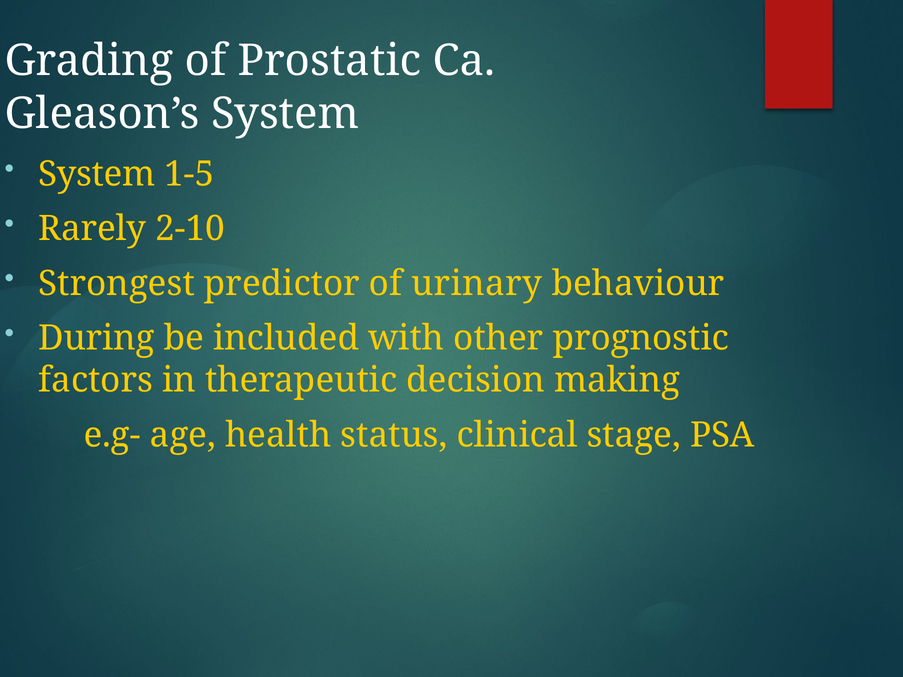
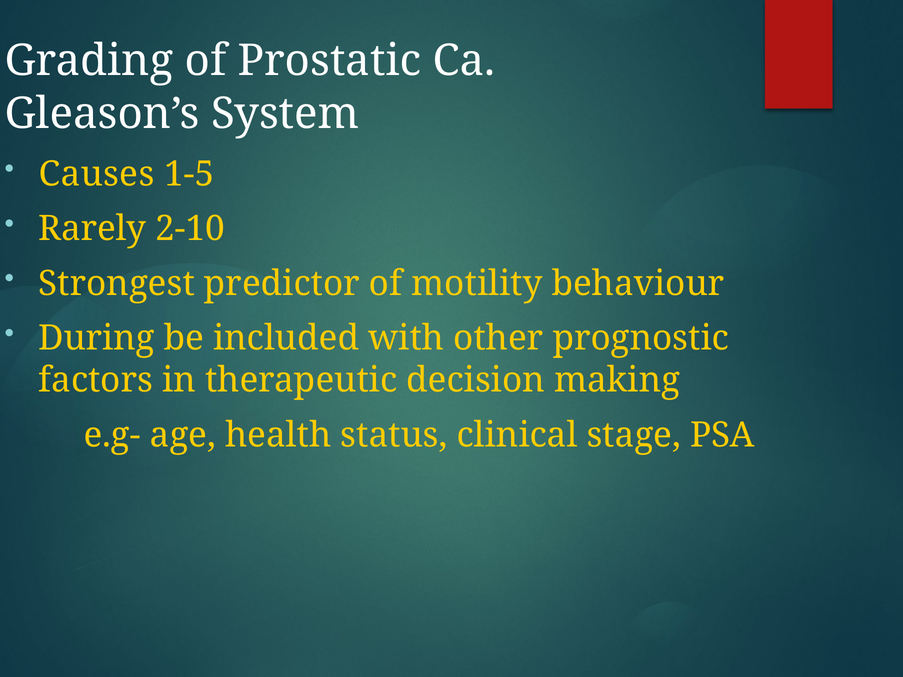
System: System -> Causes (97, 174)
urinary: urinary -> motility (477, 284)
